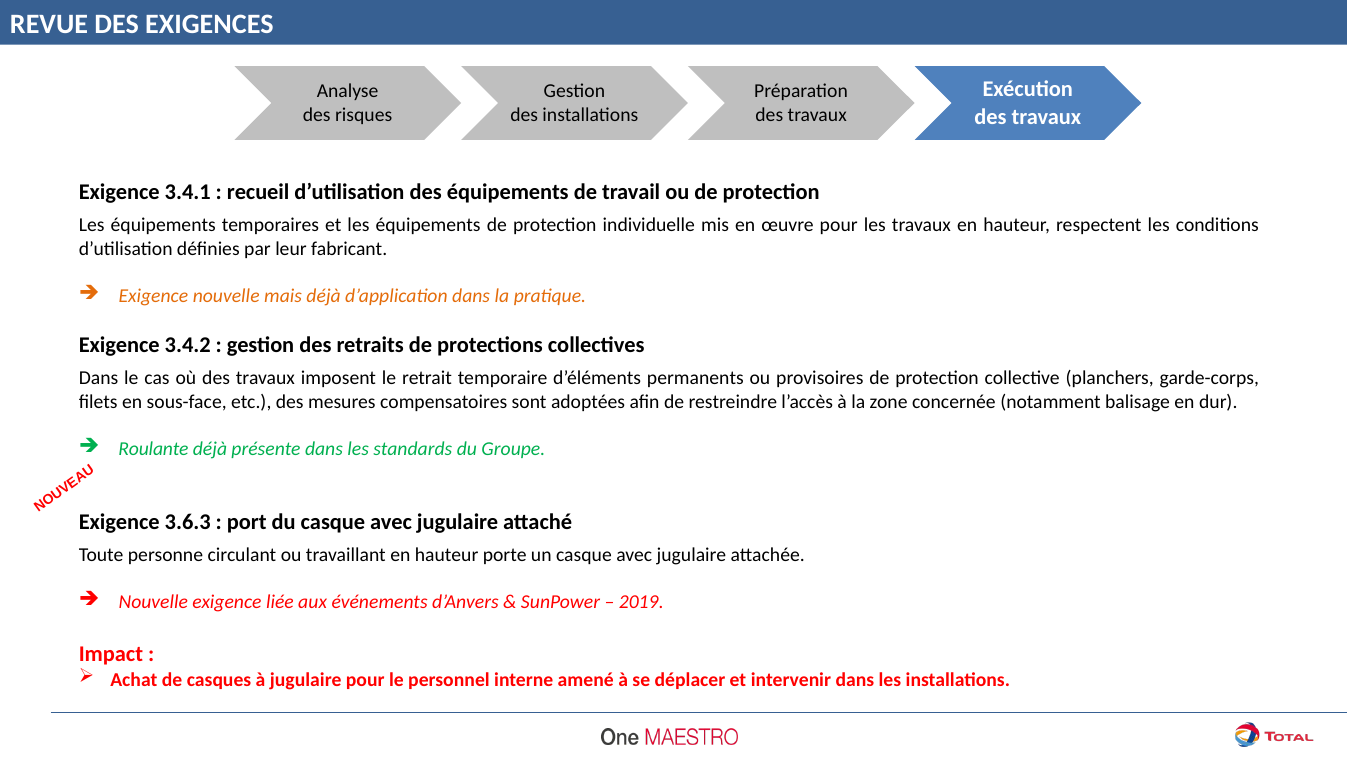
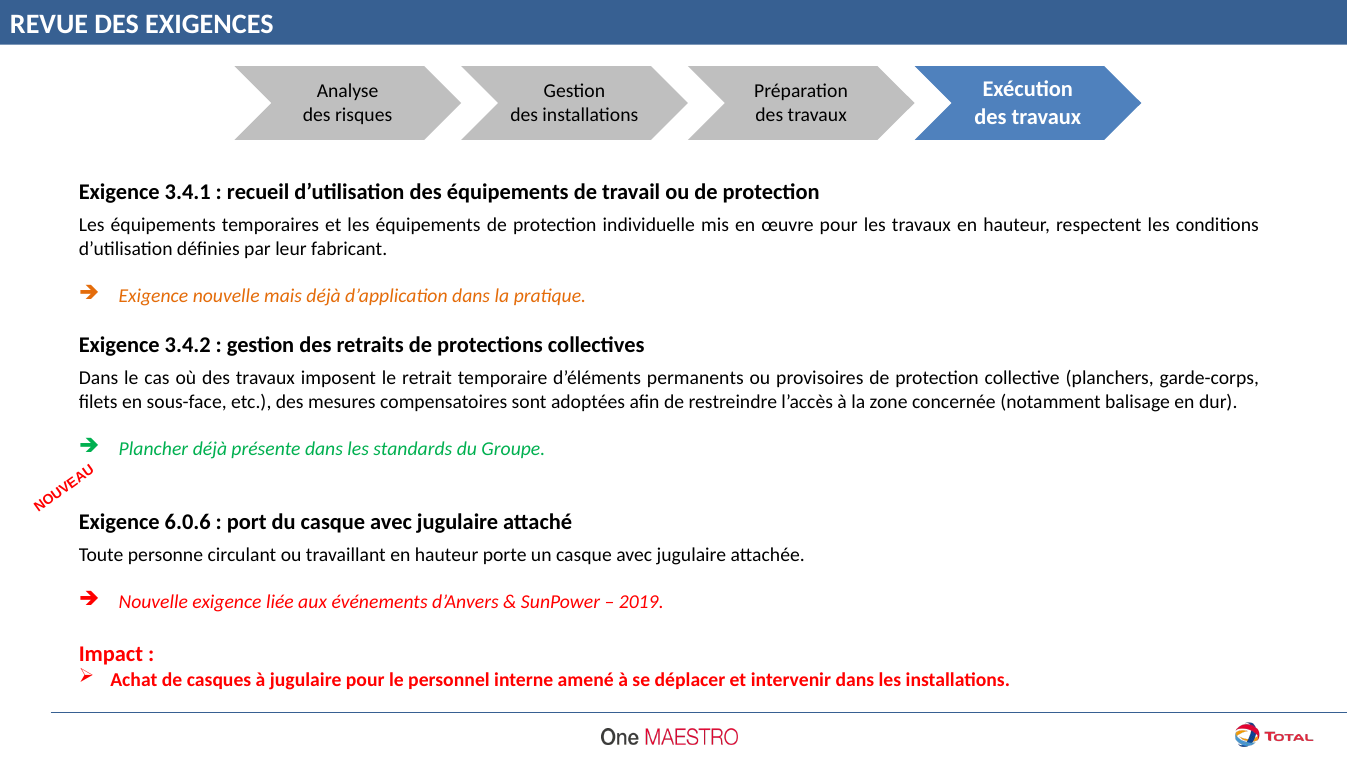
Roulante: Roulante -> Plancher (153, 449)
3.6.3: 3.6.3 -> 6.0.6 (188, 522)
